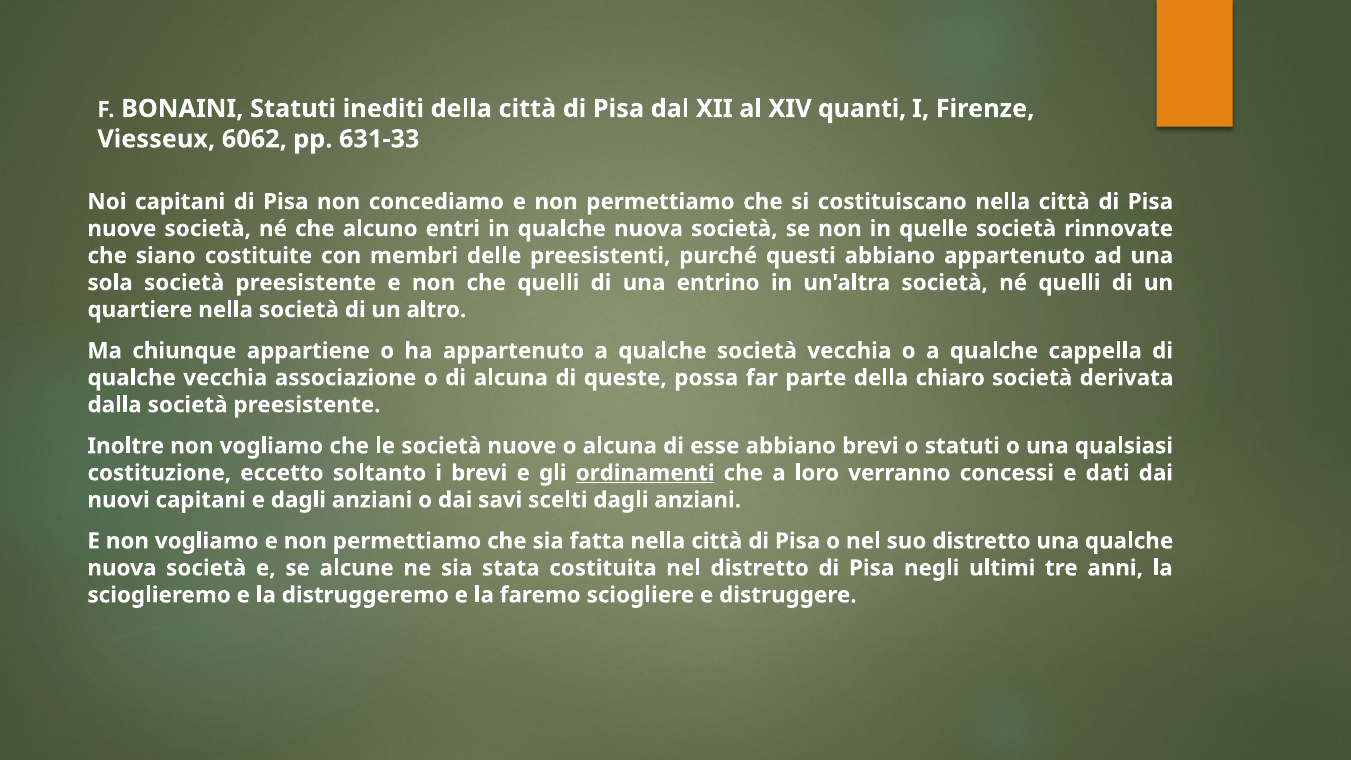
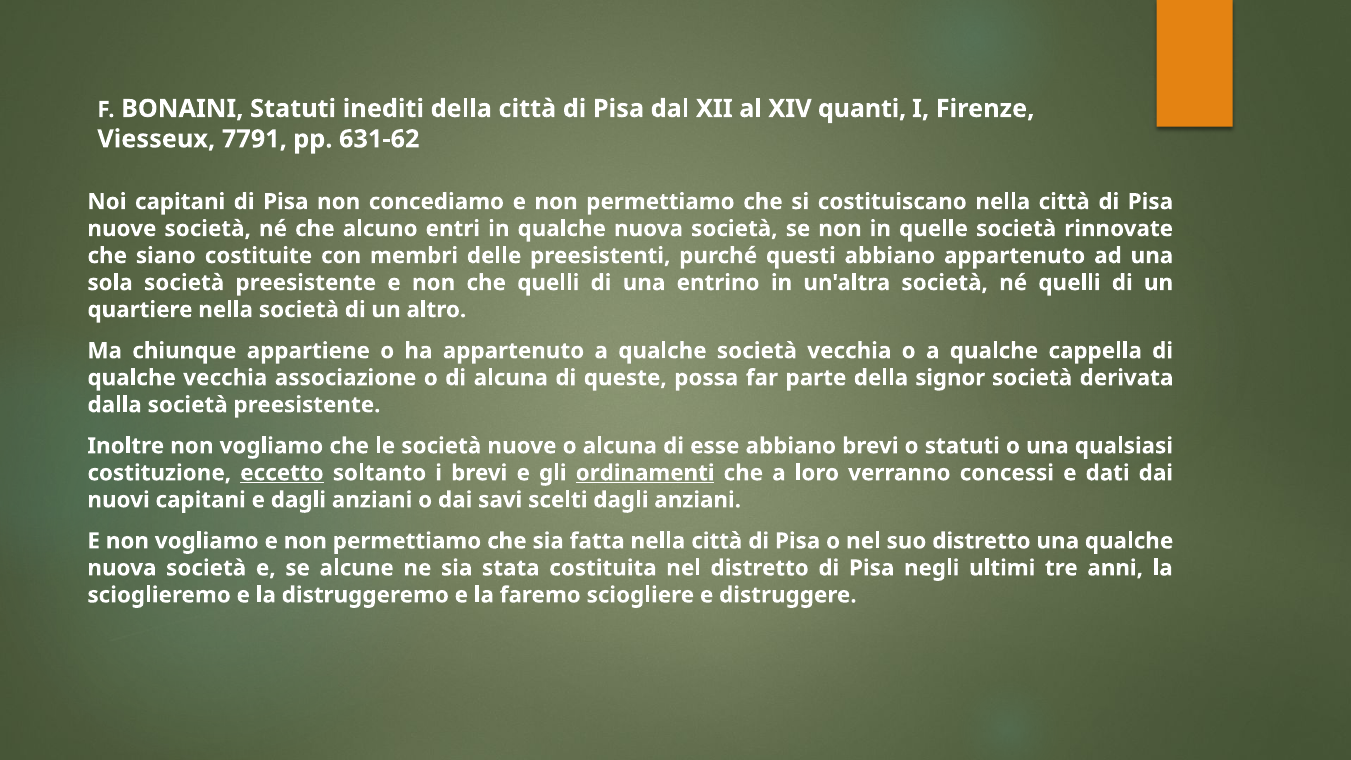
6062: 6062 -> 7791 (254, 139)
631-33: 631-33 -> 631-62 (379, 139)
chiaro: chiaro -> signor (950, 378)
eccetto underline: none -> present (282, 473)
